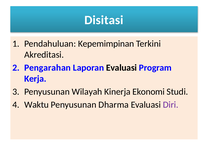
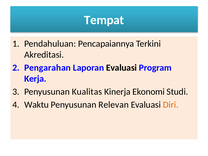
Disitasi: Disitasi -> Tempat (104, 20)
Kepemimpinan: Kepemimpinan -> Pencapaiannya (106, 44)
Wilayah: Wilayah -> Kualitas (87, 92)
Dharma: Dharma -> Relevan (114, 105)
Diri colour: purple -> orange (171, 105)
